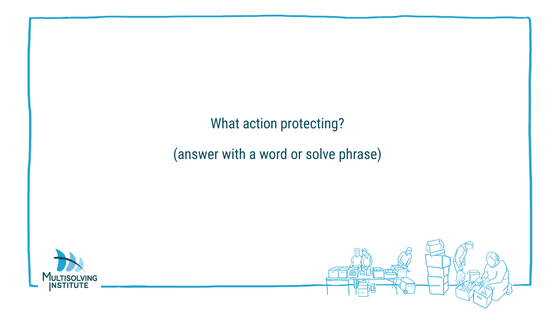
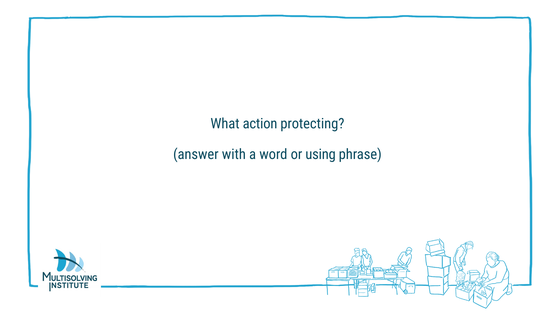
solve: solve -> using (321, 154)
